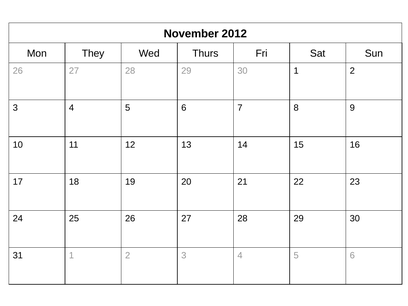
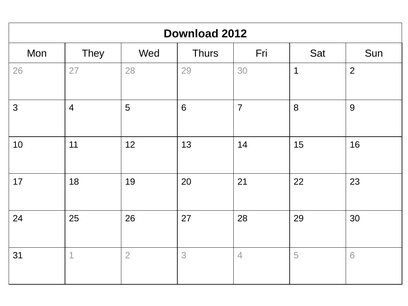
November: November -> Download (191, 34)
